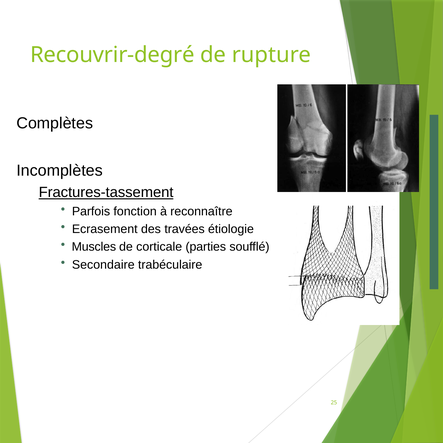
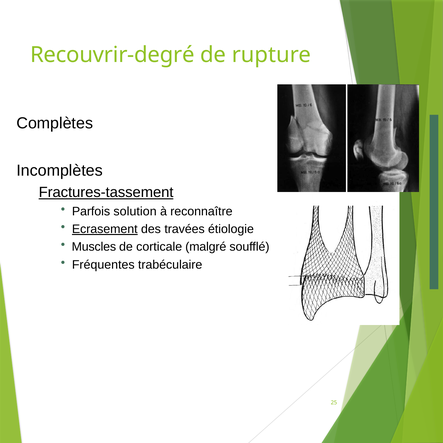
fonction: fonction -> solution (135, 211)
Ecrasement underline: none -> present (105, 229)
parties: parties -> malgré (206, 247)
Secondaire: Secondaire -> Fréquentes (103, 265)
